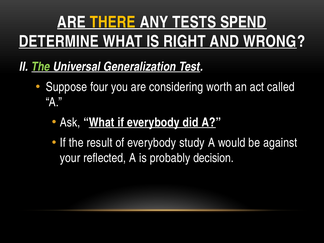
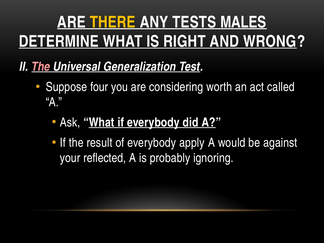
SPEND: SPEND -> MALES (243, 22)
The colour: light green -> pink (41, 67)
study: study -> apply (192, 143)
decision: decision -> ignoring (213, 158)
